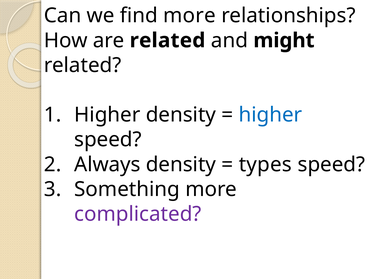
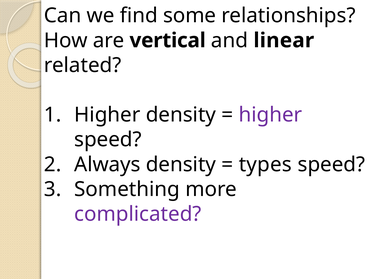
find more: more -> some (190, 16)
are related: related -> vertical (168, 40)
might: might -> linear (284, 40)
higher colour: blue -> purple (270, 115)
